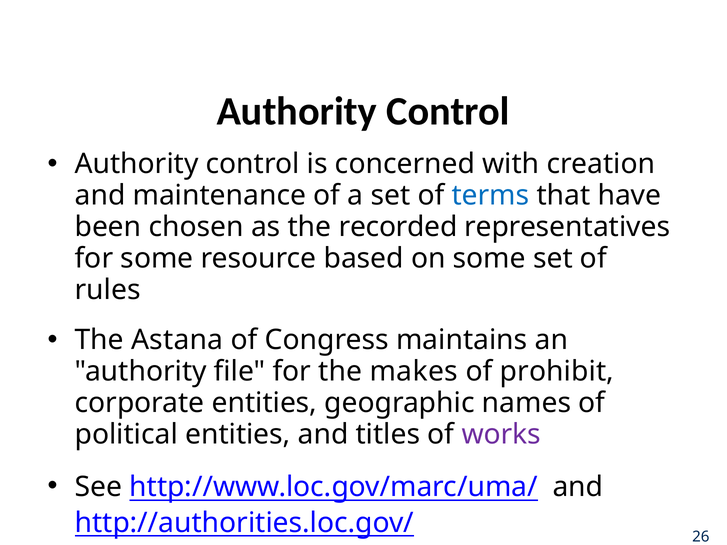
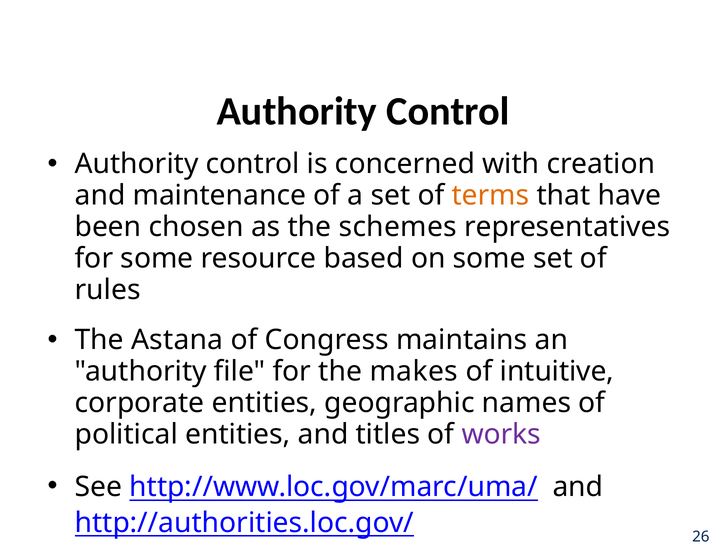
terms colour: blue -> orange (490, 195)
recorded: recorded -> schemes (398, 227)
prohibit: prohibit -> intuitive (557, 371)
